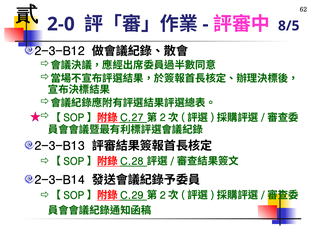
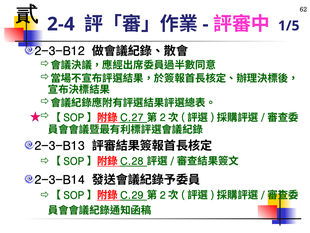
2-0: 2-0 -> 2-4 (61, 24)
8/5: 8/5 -> 1/5 (289, 26)
